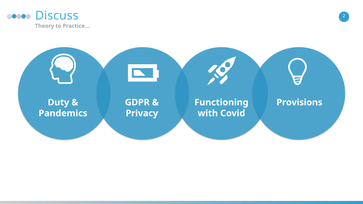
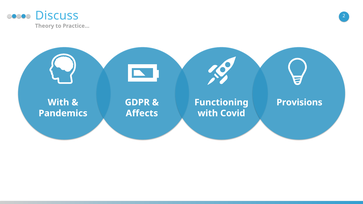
Duty: Duty -> With (58, 102)
Privacy: Privacy -> Affects (142, 113)
